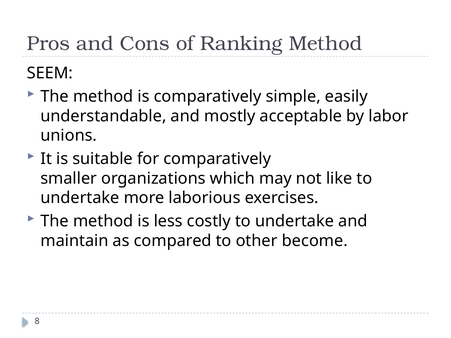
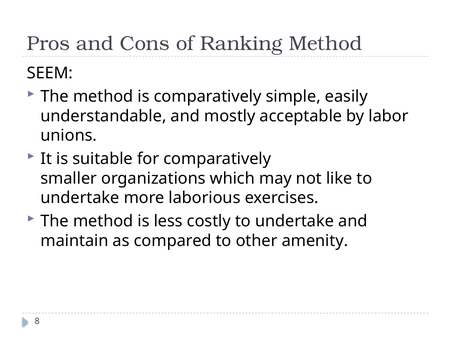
become: become -> amenity (315, 241)
